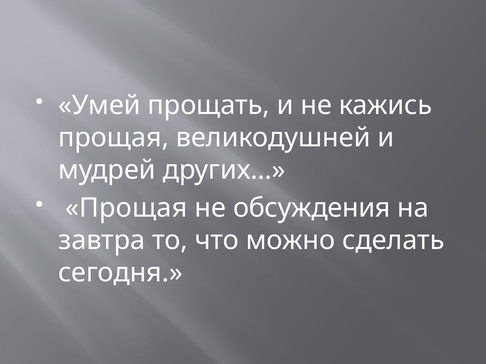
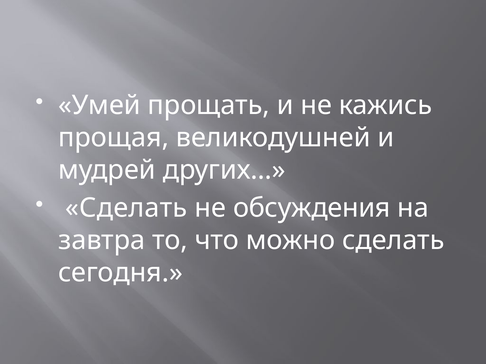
Прощая: Прощая -> Сделать (126, 208)
